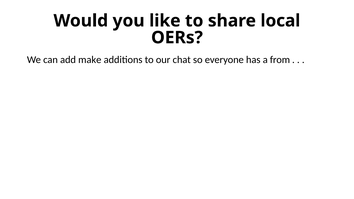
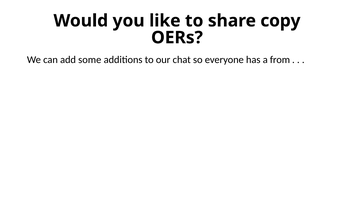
local: local -> copy (280, 21)
make: make -> some (90, 60)
